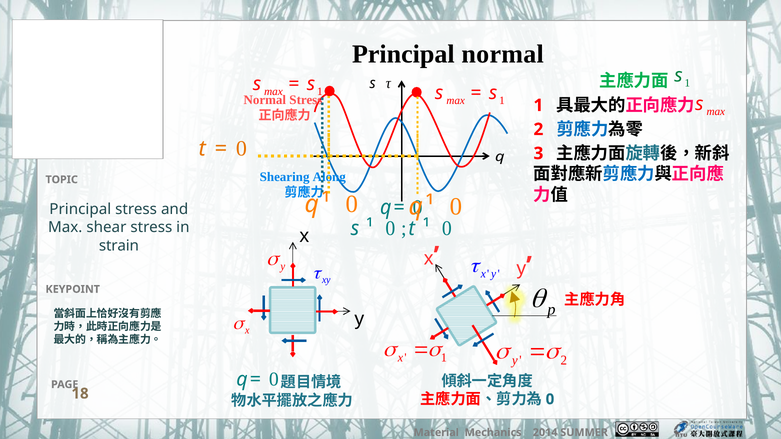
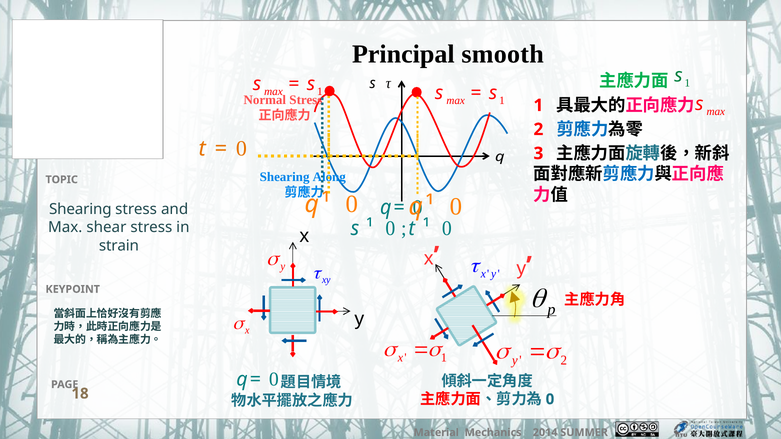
Principal normal: normal -> smooth (503, 54)
Principal: Principal -> Shearing (80, 209)
